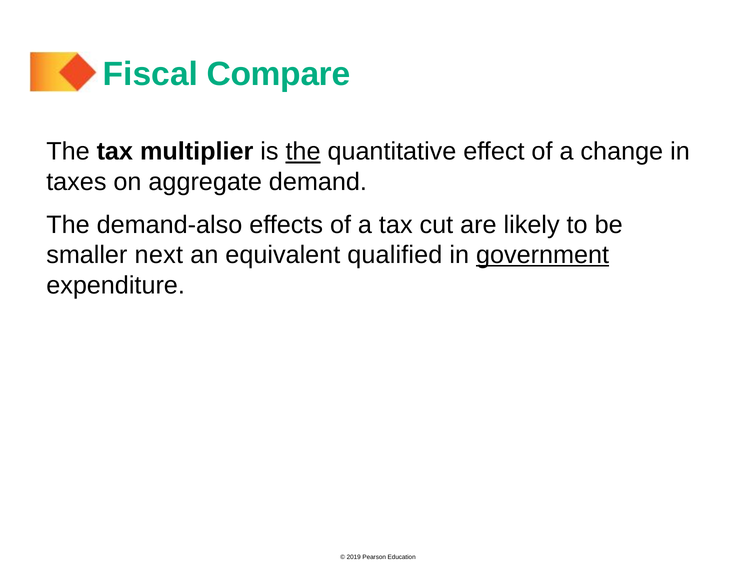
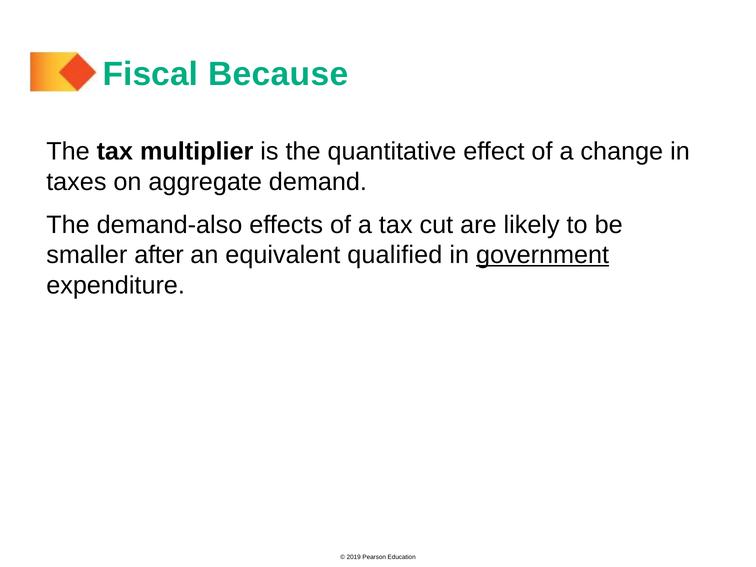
Compare: Compare -> Because (278, 74)
the underline: present -> none (303, 152)
next: next -> after (159, 255)
